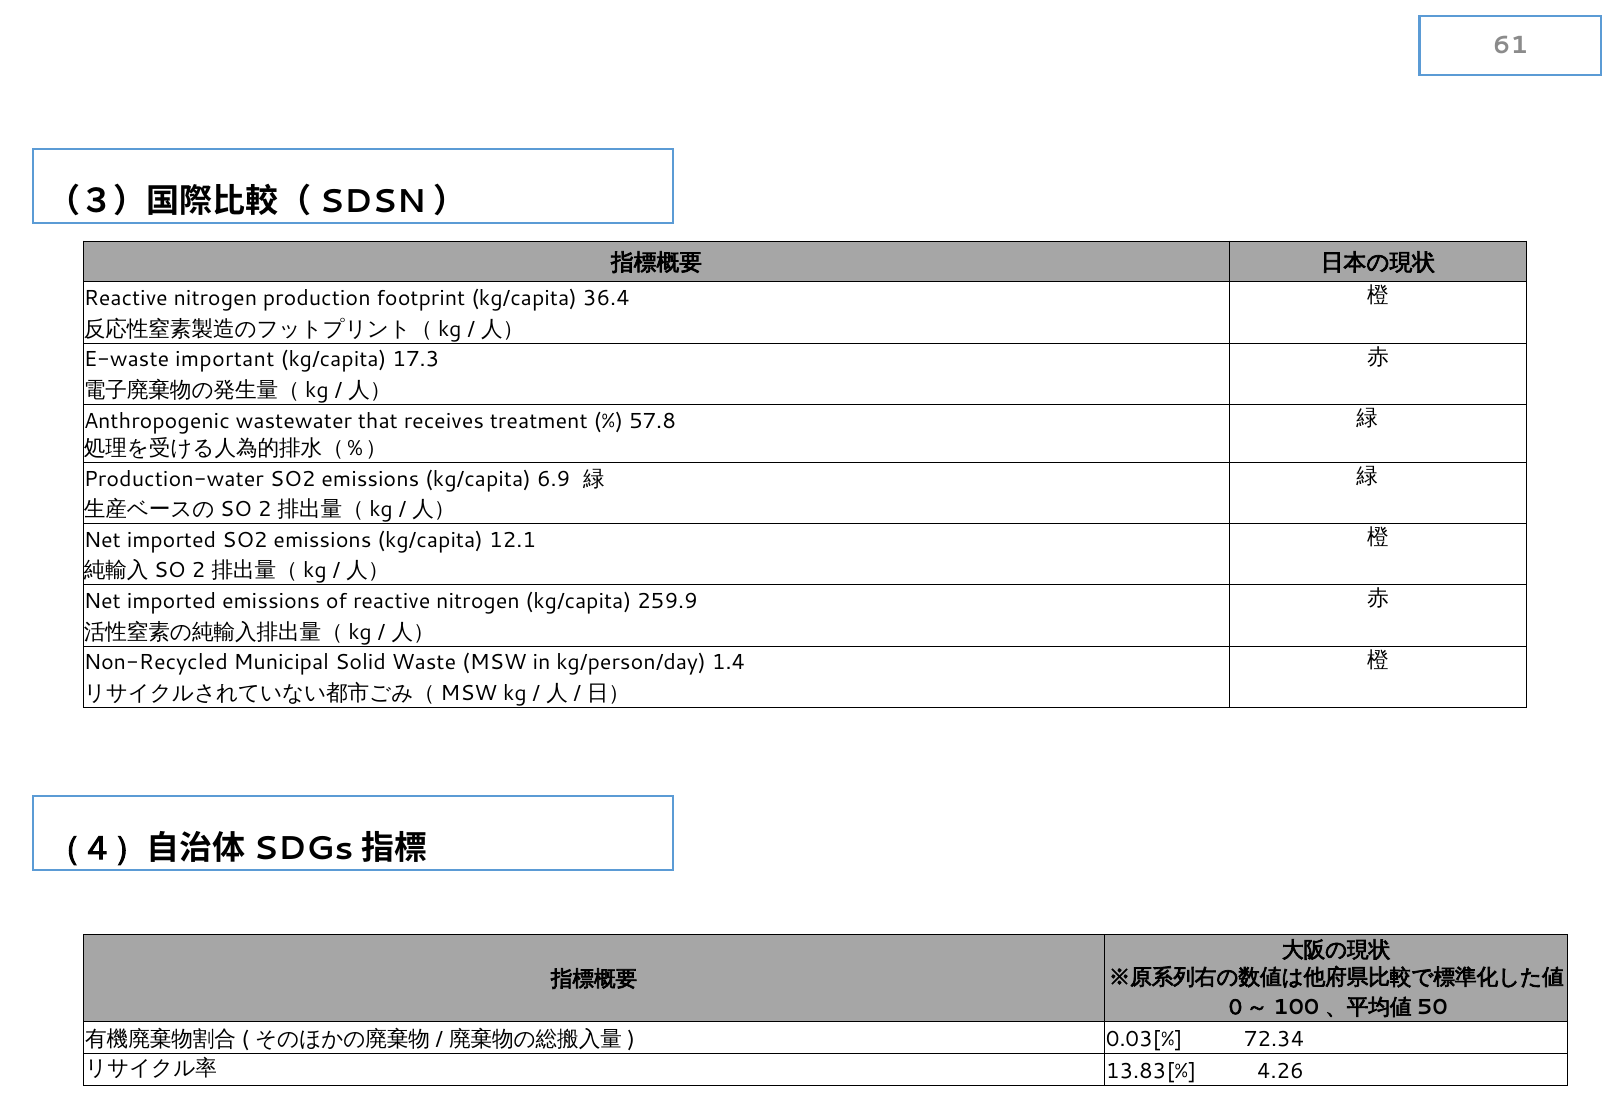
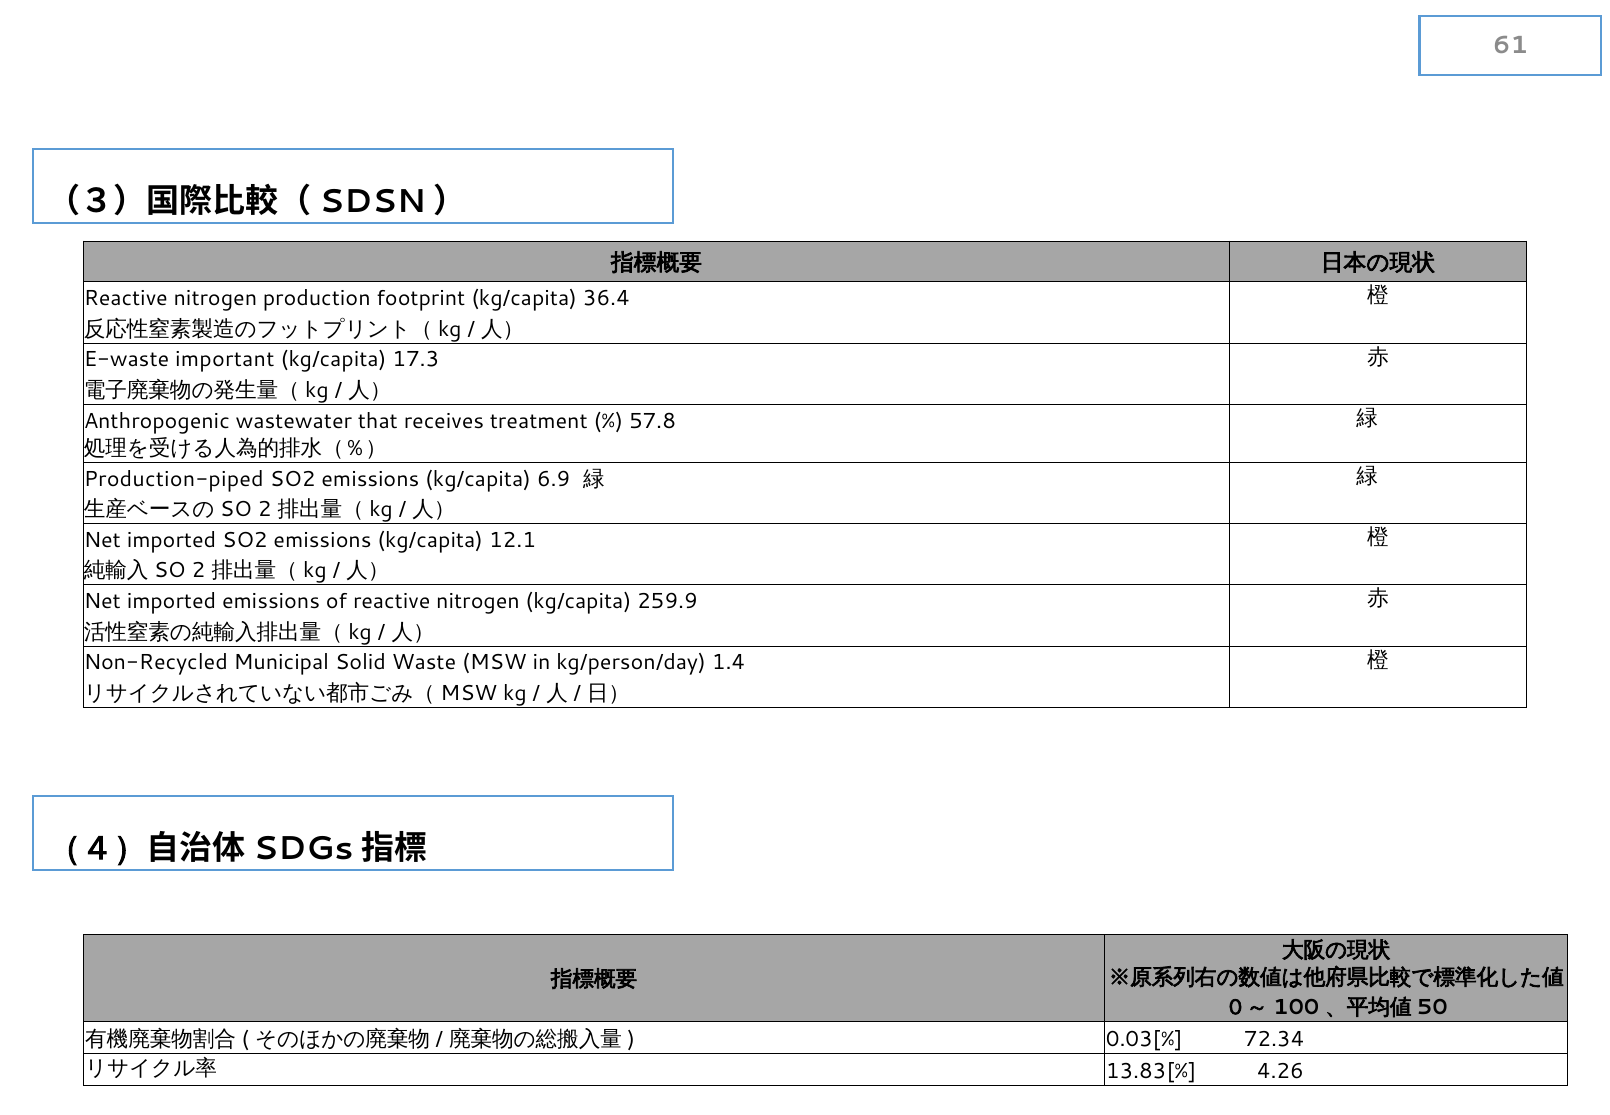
Production-water: Production-water -> Production-piped (174, 479)
